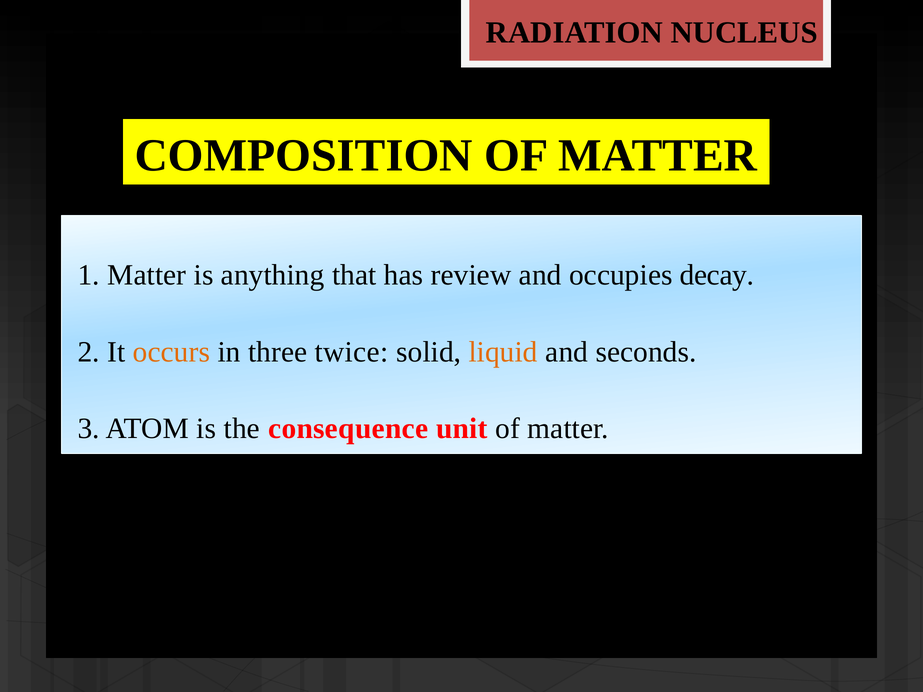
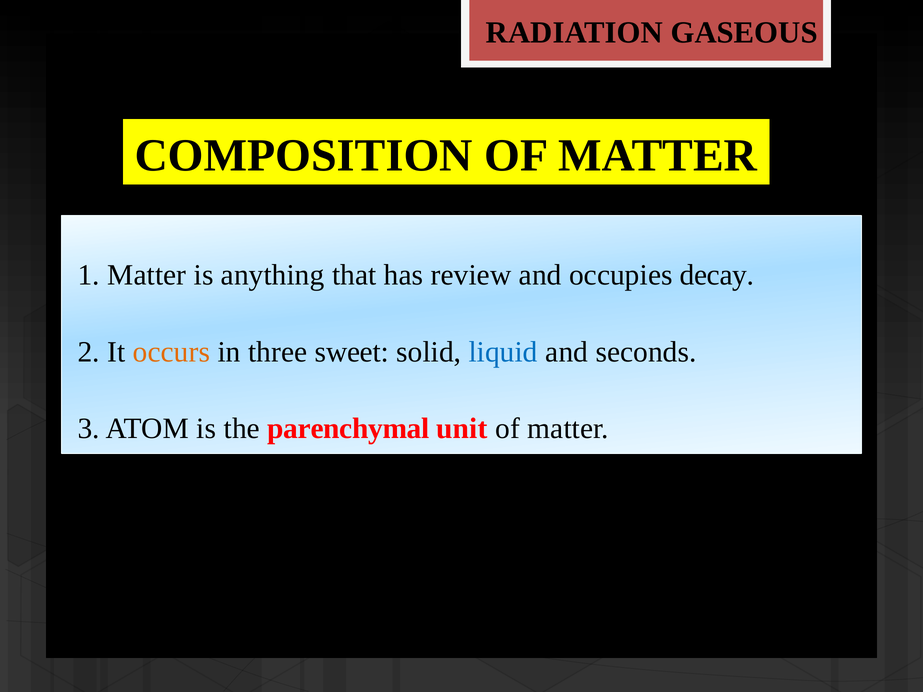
NUCLEUS: NUCLEUS -> GASEOUS (744, 33)
twice: twice -> sweet (352, 352)
liquid colour: orange -> blue (503, 352)
consequence: consequence -> parenchymal (348, 429)
